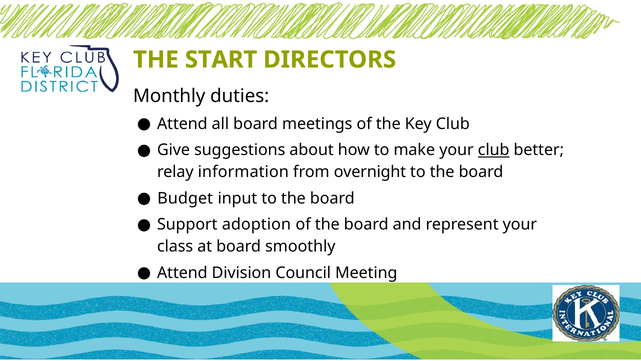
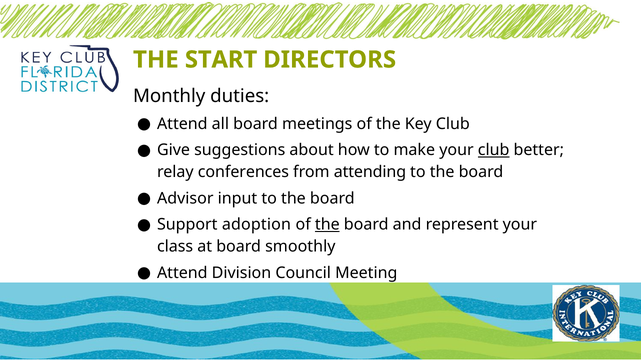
information: information -> conferences (243, 172)
overnight: overnight -> attending (370, 172)
Budget: Budget -> Advisor (185, 198)
the underline: none -> present (327, 224)
